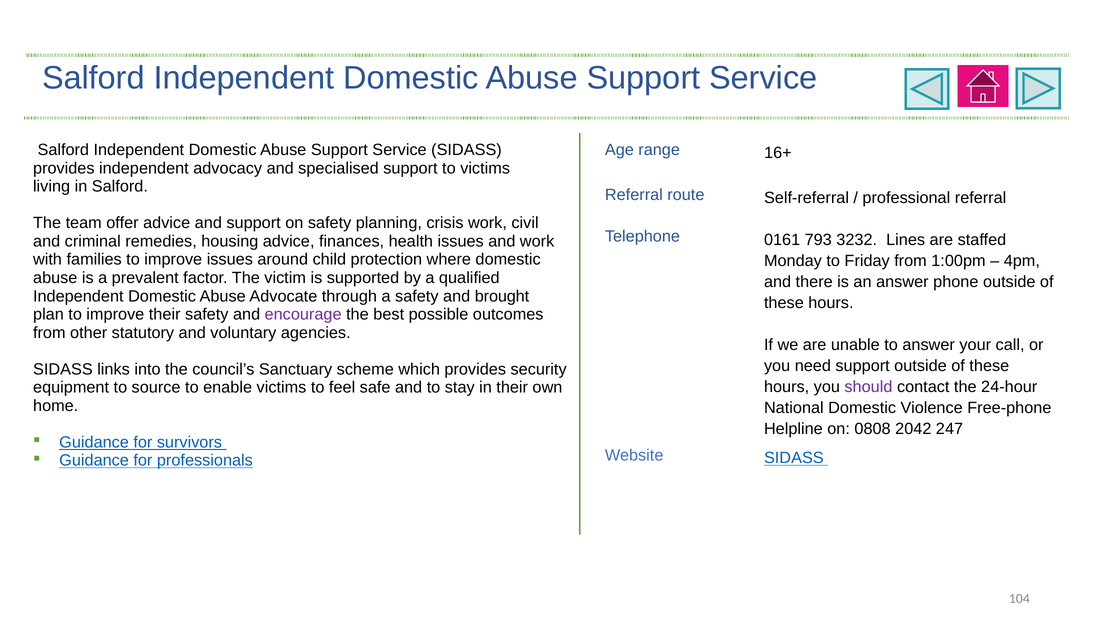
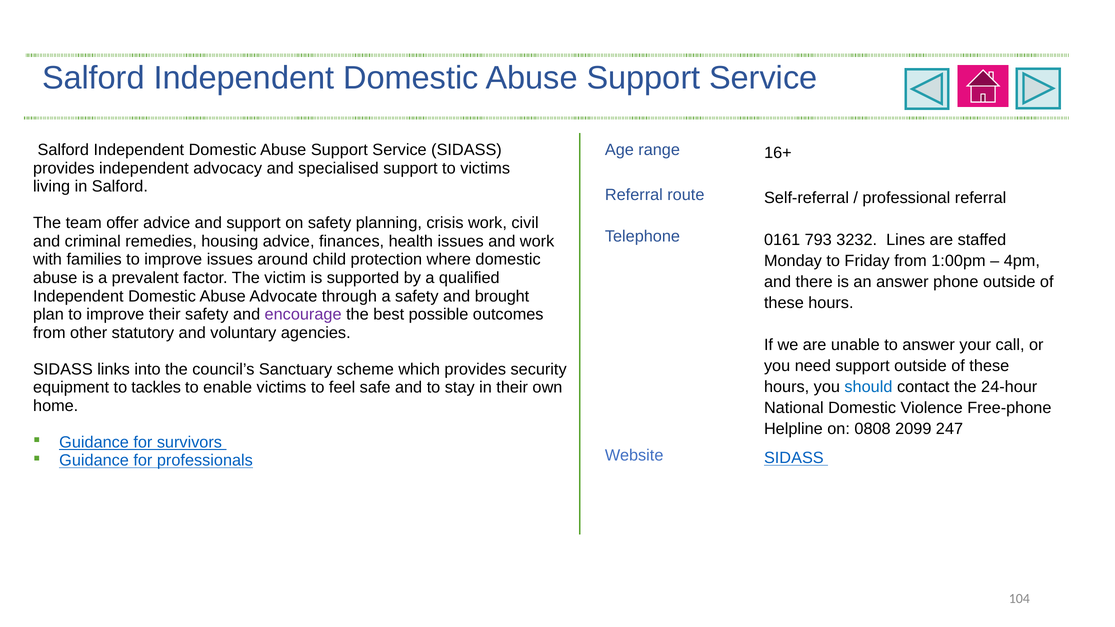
should colour: purple -> blue (868, 387)
source: source -> tackles (156, 388)
2042: 2042 -> 2099 (913, 429)
